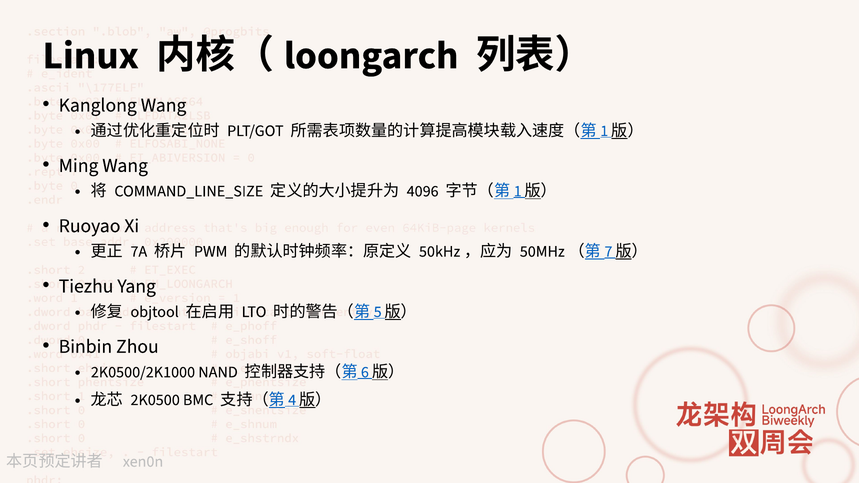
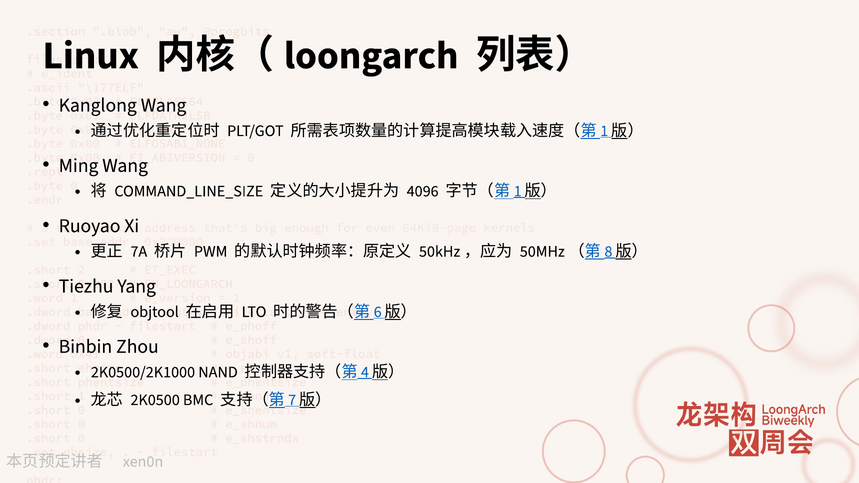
7: 7 -> 8 (608, 251)
5: 5 -> 6 (378, 312)
6: 6 -> 4 (365, 372)
4: 4 -> 7 (292, 400)
